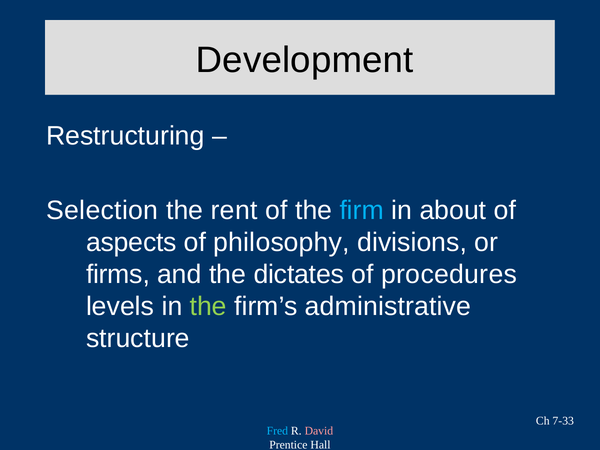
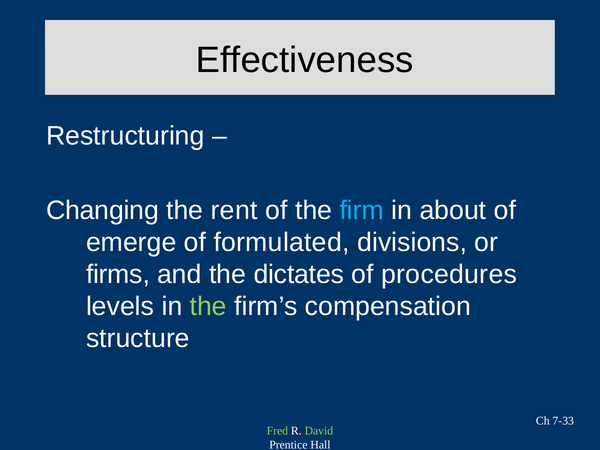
Development: Development -> Effectiveness (305, 60)
Selection: Selection -> Changing (102, 211)
aspects: aspects -> emerge (131, 243)
philosophy: philosophy -> formulated (282, 243)
administrative: administrative -> compensation (388, 307)
Fred colour: light blue -> light green (277, 431)
David colour: pink -> light green (319, 431)
